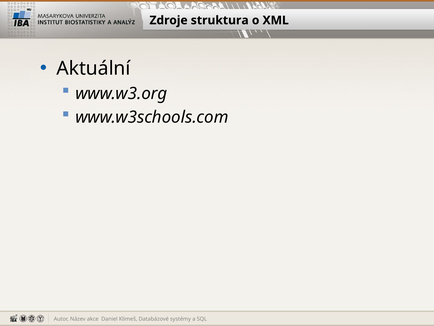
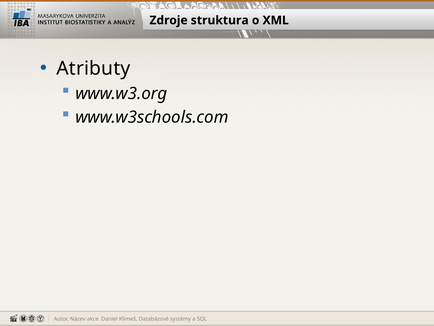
Aktuální: Aktuální -> Atributy (93, 68)
